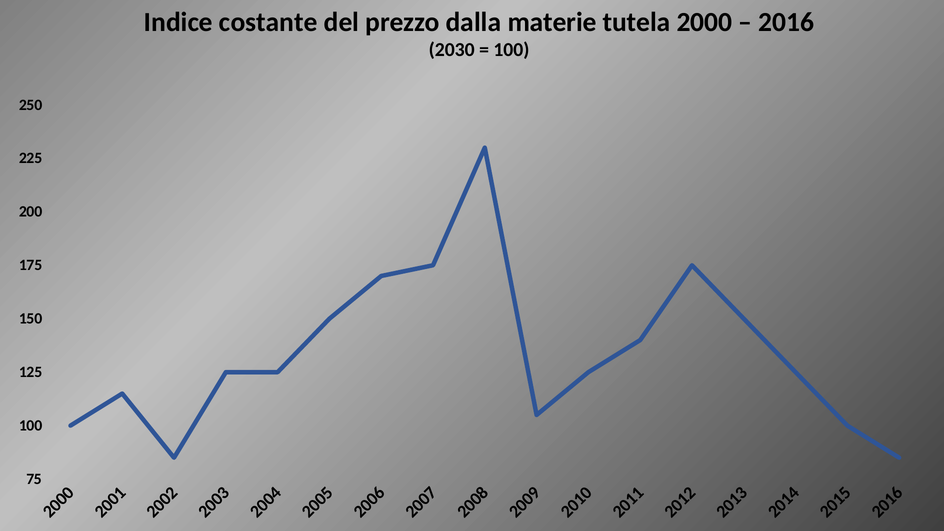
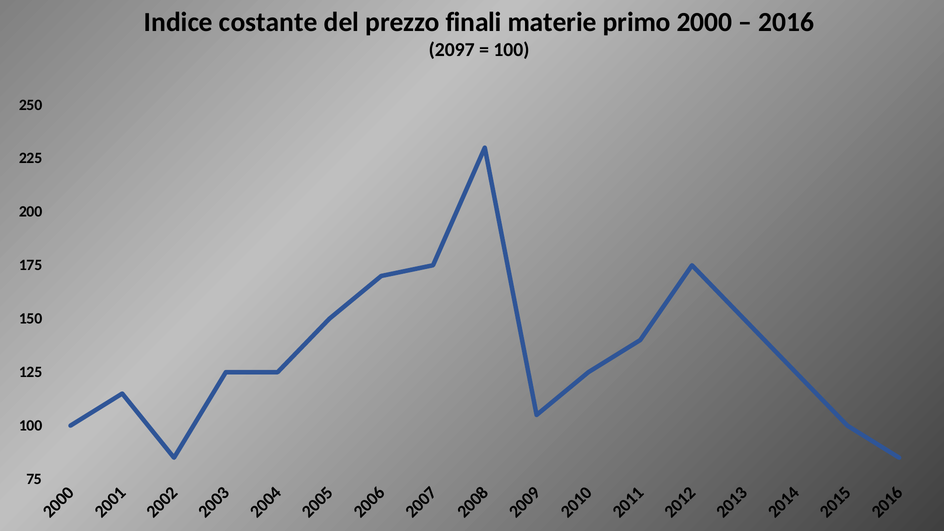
dalla: dalla -> finali (474, 22)
tutela: tutela -> primo (637, 22)
2030: 2030 -> 2097 (452, 50)
